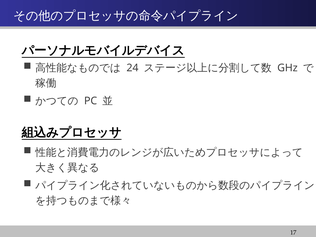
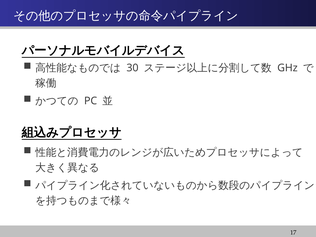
24: 24 -> 30 (132, 68)
